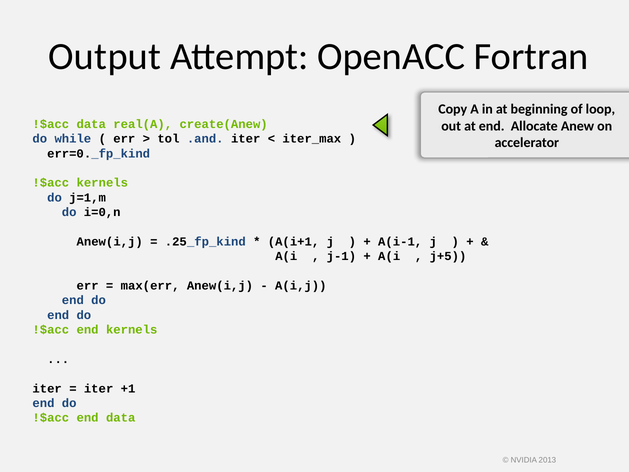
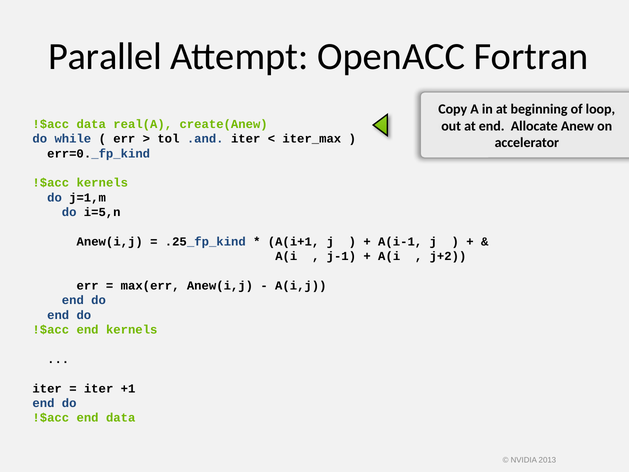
Output: Output -> Parallel (105, 57)
i=0,n: i=0,n -> i=5,n (102, 212)
j+5: j+5 -> j+2 (448, 256)
